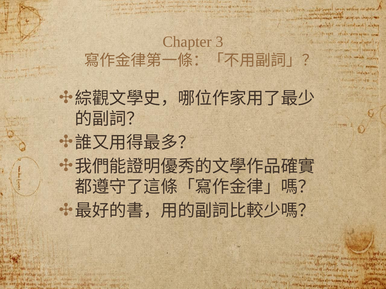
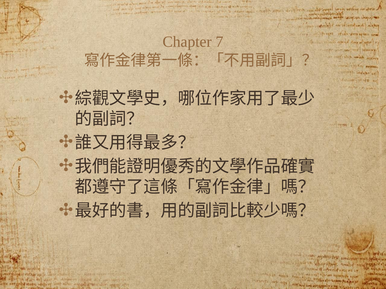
3: 3 -> 7 (220, 42)
